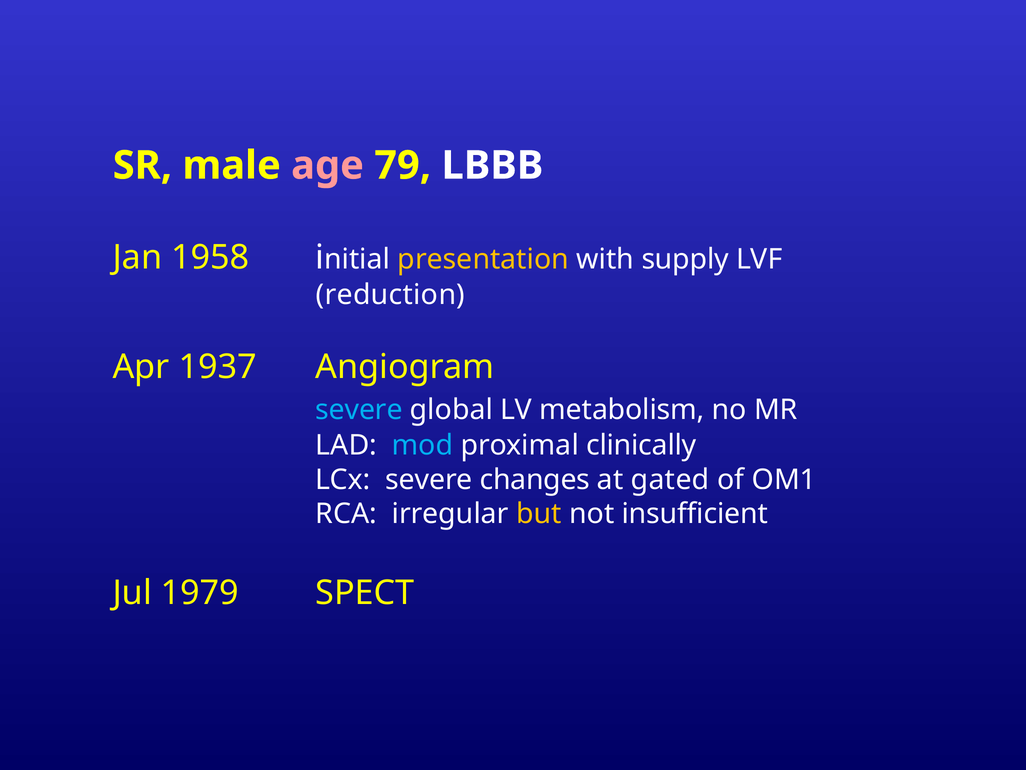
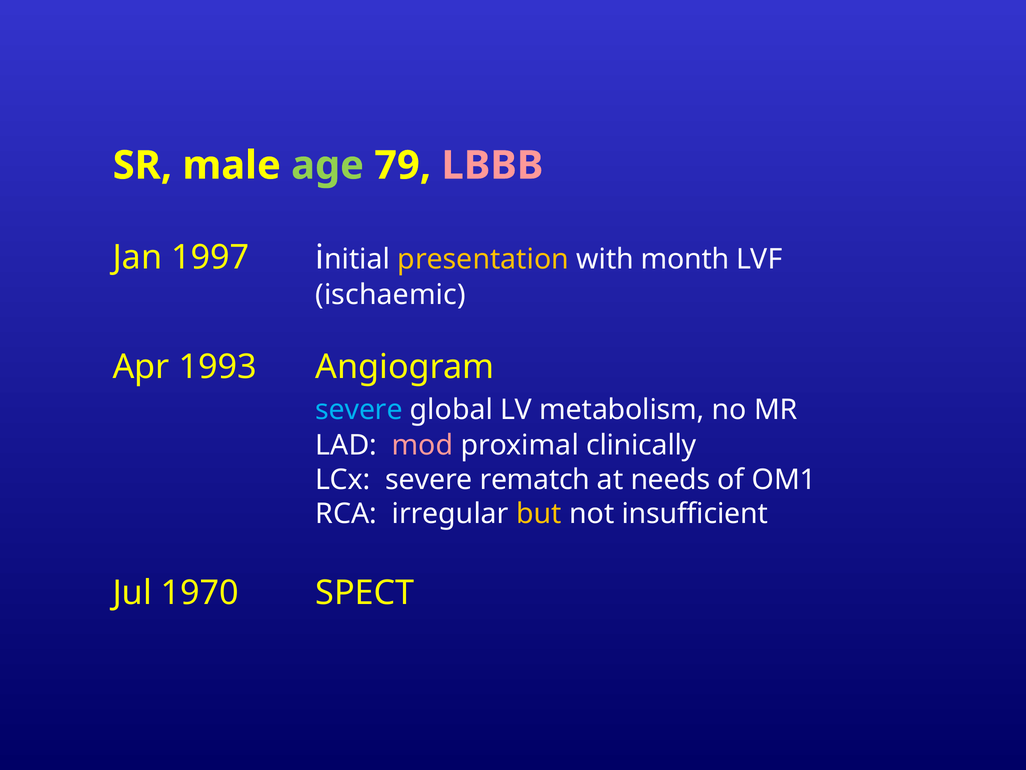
age colour: pink -> light green (328, 165)
LBBB colour: white -> pink (492, 165)
1958: 1958 -> 1997 (210, 257)
supply: supply -> month (685, 259)
reduction: reduction -> ischaemic (390, 295)
1937: 1937 -> 1993 (218, 367)
mod colour: light blue -> pink (423, 445)
changes: changes -> rematch (535, 479)
gated: gated -> needs (670, 479)
1979: 1979 -> 1970 (200, 593)
